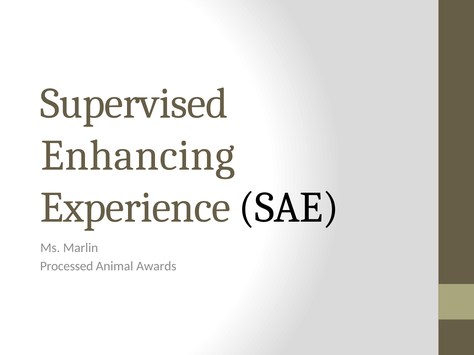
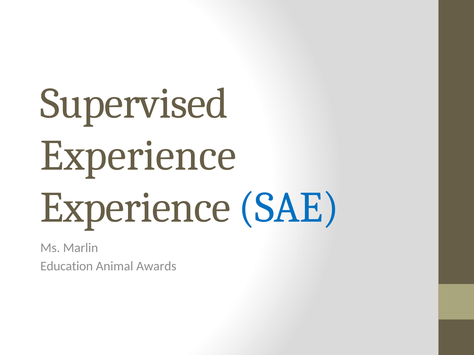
Enhancing: Enhancing -> Experience (138, 156)
SAE colour: black -> blue (289, 208)
Processed: Processed -> Education (67, 267)
